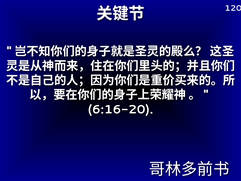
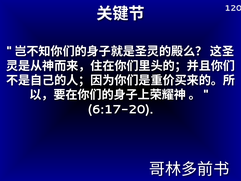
6:16-20: 6:16-20 -> 6:17-20 (120, 109)
